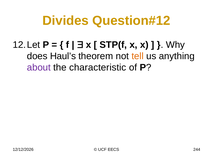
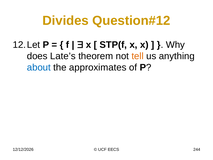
Haul’s: Haul’s -> Late’s (63, 56)
about colour: purple -> blue (39, 67)
characteristic: characteristic -> approximates (98, 67)
